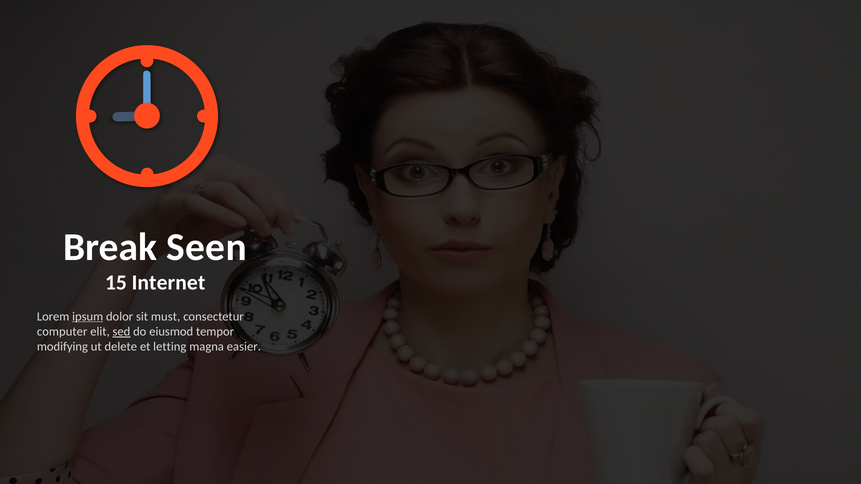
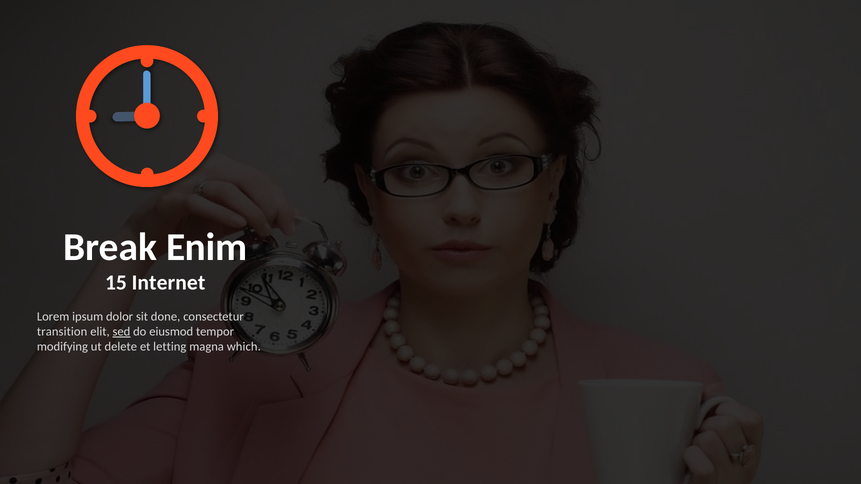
Seen: Seen -> Enim (207, 247)
ipsum underline: present -> none (88, 317)
must: must -> done (166, 317)
computer: computer -> transition (62, 332)
easier: easier -> which (244, 347)
